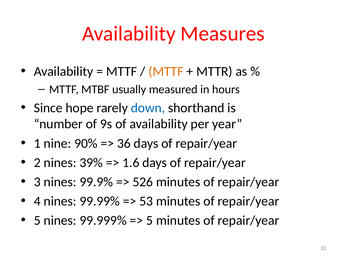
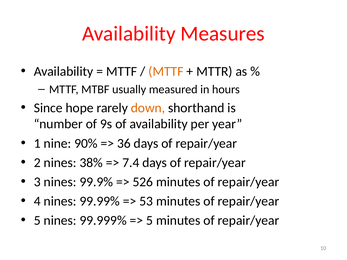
down colour: blue -> orange (148, 108)
39%: 39% -> 38% (91, 163)
1.6: 1.6 -> 7.4 (131, 163)
